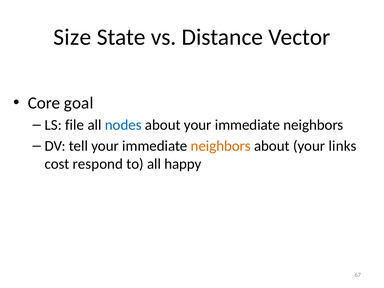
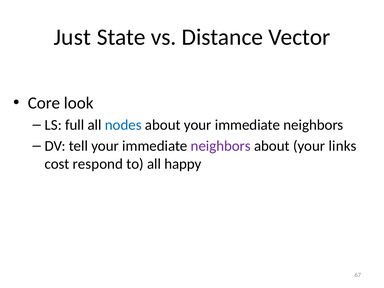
Size: Size -> Just (72, 37)
goal: goal -> look (79, 103)
file: file -> full (75, 125)
neighbors colour: orange -> purple (221, 146)
